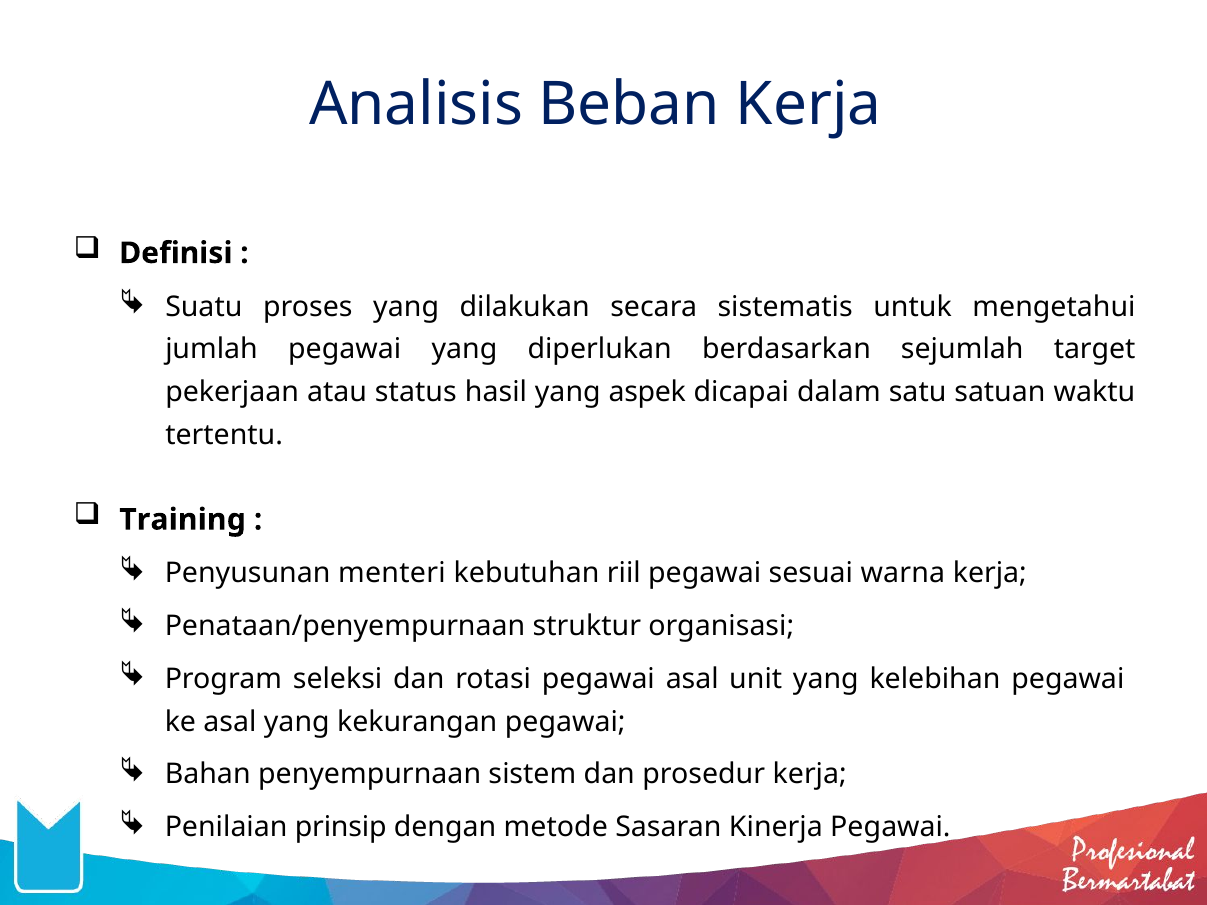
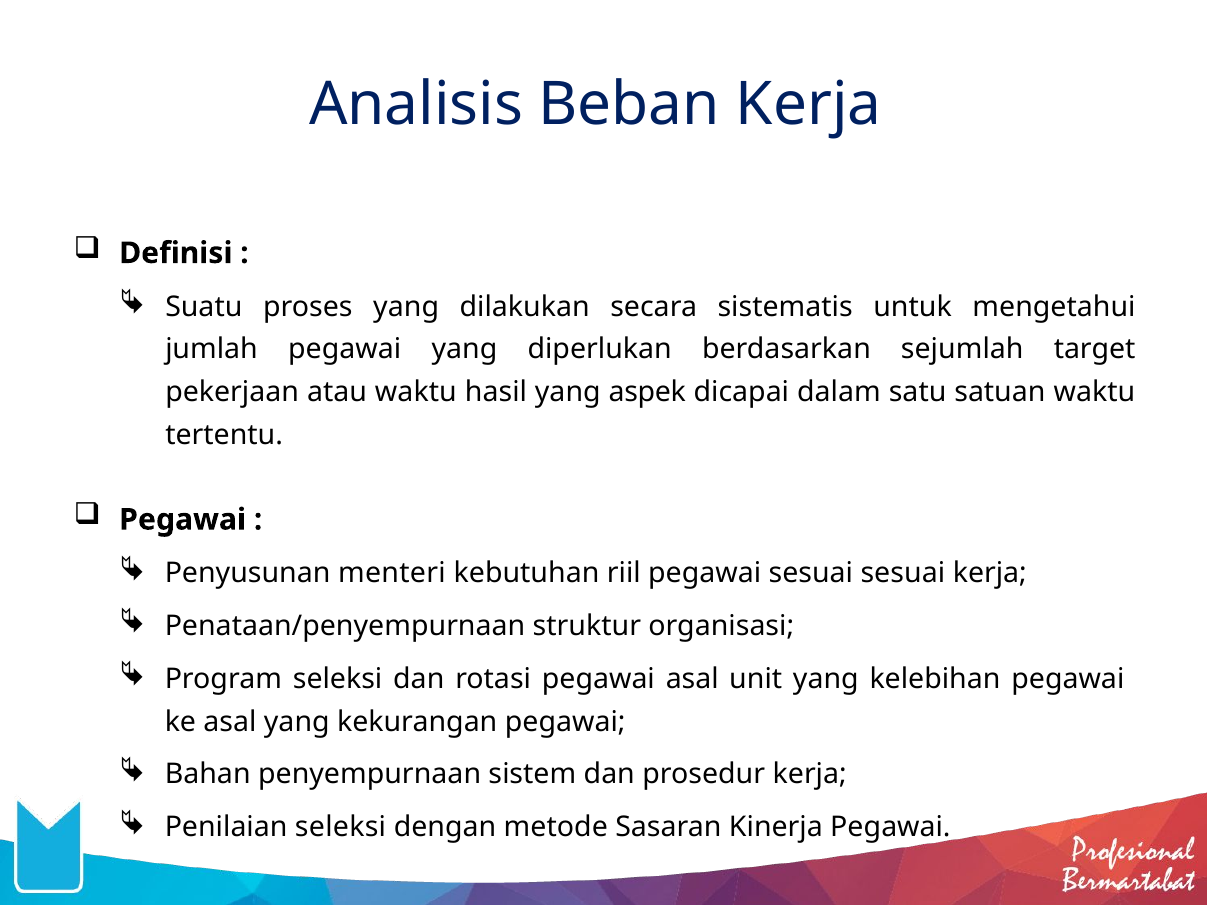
atau status: status -> waktu (416, 392)
Training: Training -> Pegawai (183, 520)
sesuai warna: warna -> sesuai (903, 573)
Penilaian prinsip: prinsip -> seleksi (341, 828)
